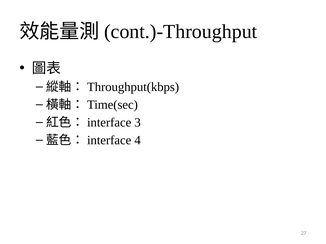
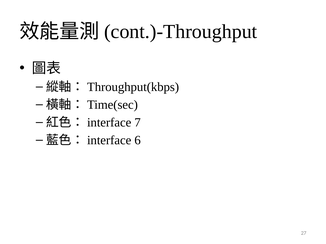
3: 3 -> 7 (138, 123)
4: 4 -> 6 (138, 140)
